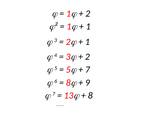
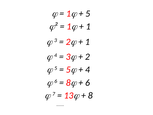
2: 2 -> 5 (88, 14)
7: 7 -> 4 (88, 70)
9: 9 -> 6 (88, 83)
